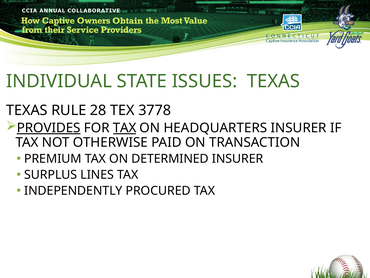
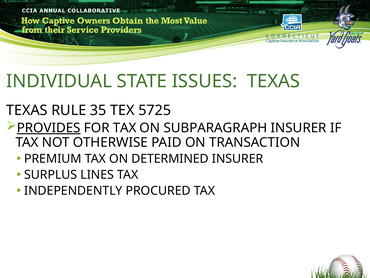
28: 28 -> 35 (98, 110)
3778: 3778 -> 5725 (155, 110)
TAX underline: present -> none (125, 128)
HEADQUARTERS: HEADQUARTERS -> SUBPARAGRAPH (215, 128)
